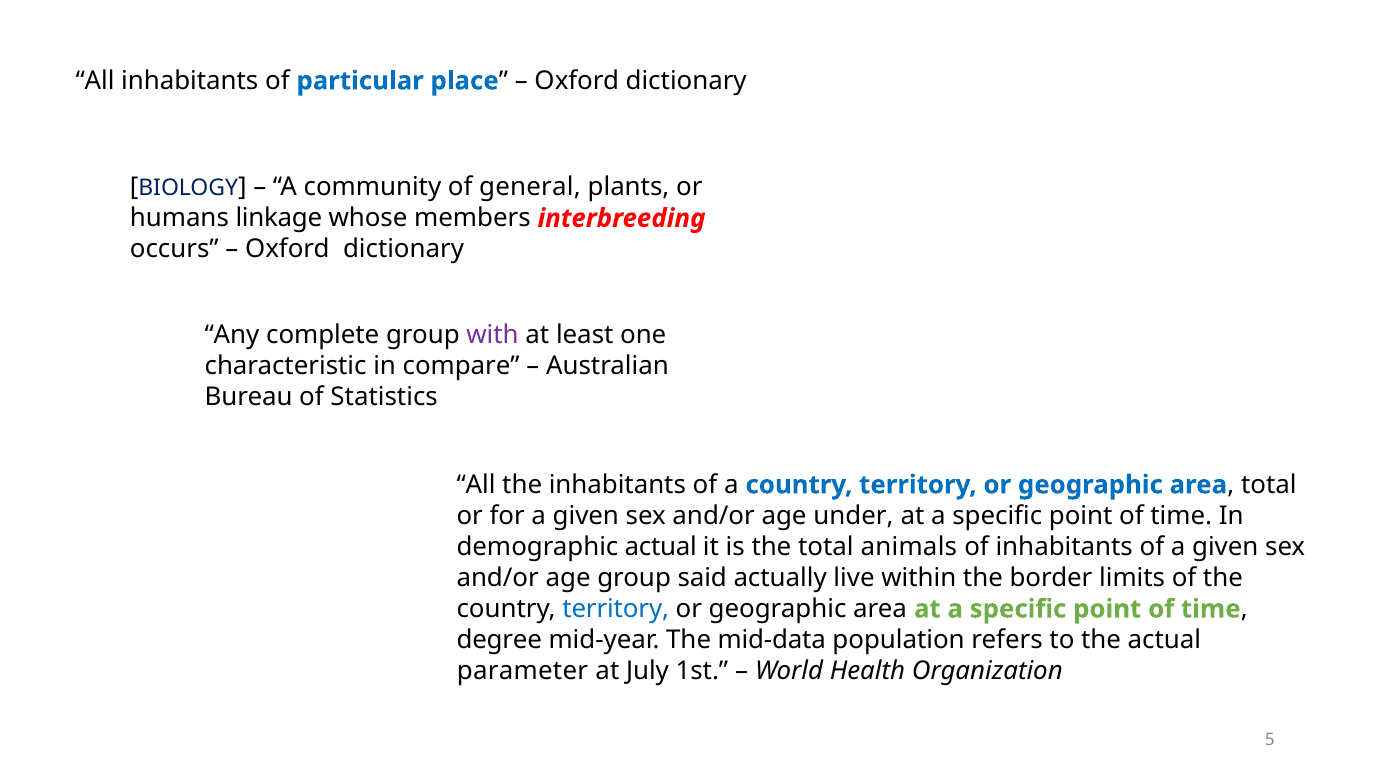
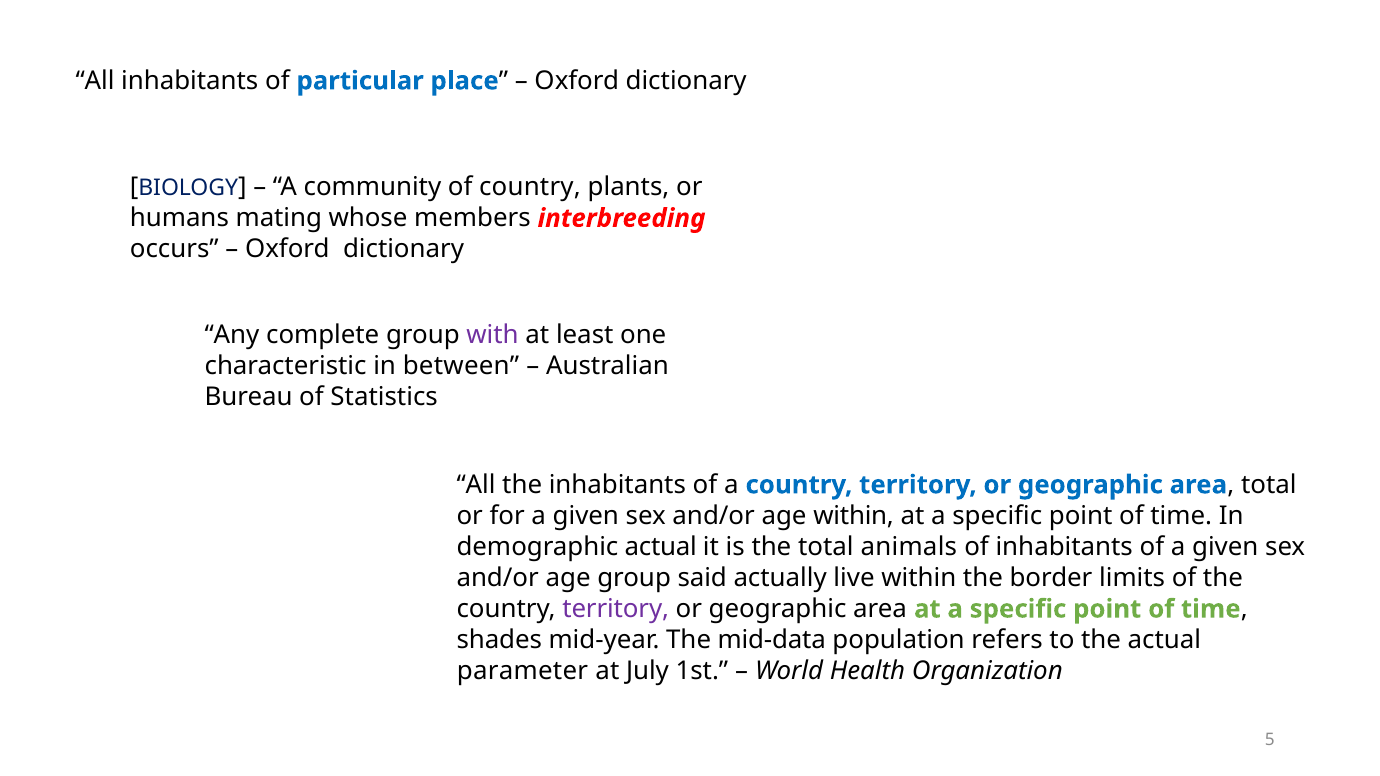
of general: general -> country (530, 187)
linkage: linkage -> mating (279, 218)
compare: compare -> between (461, 366)
age under: under -> within (854, 516)
territory colour: blue -> purple (616, 609)
degree: degree -> shades (499, 640)
